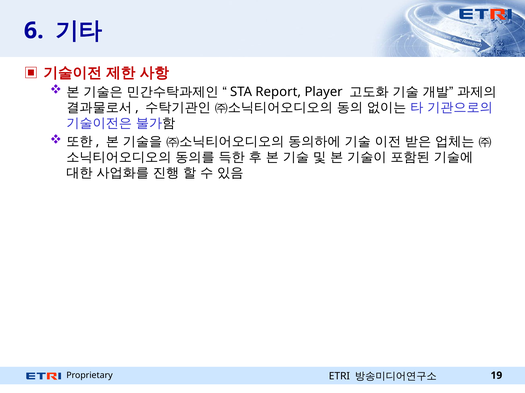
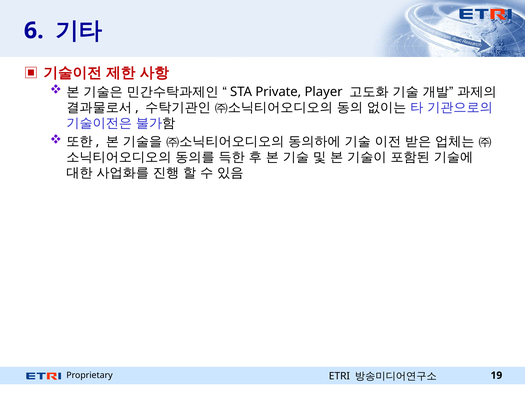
Report: Report -> Private (278, 92)
